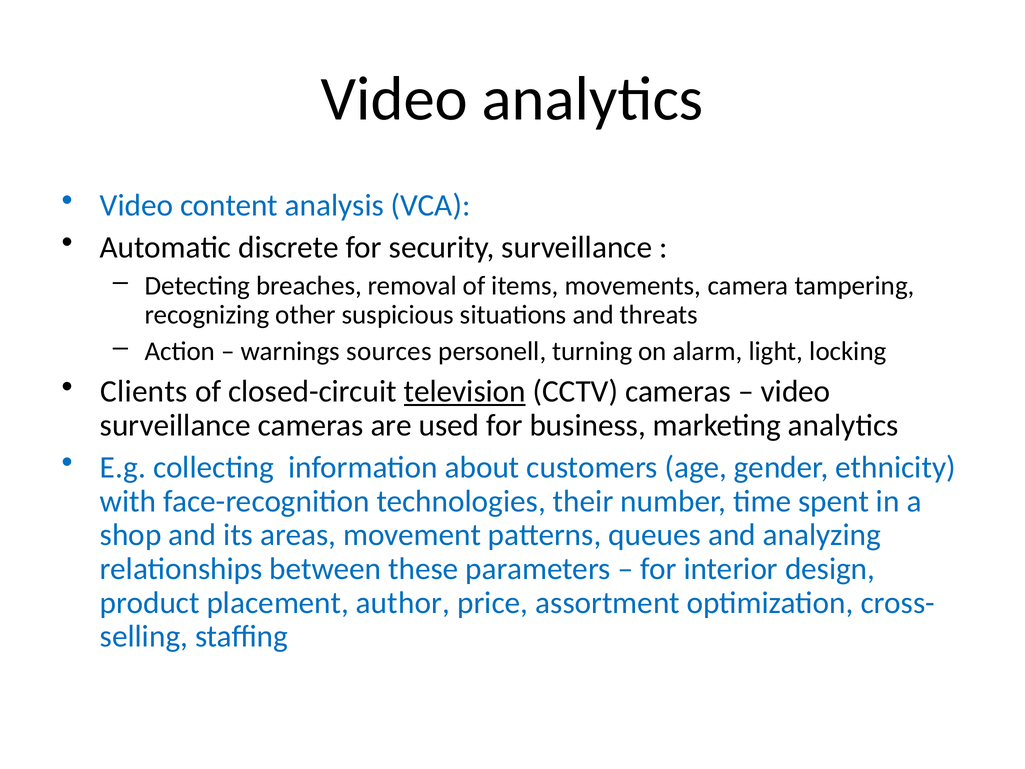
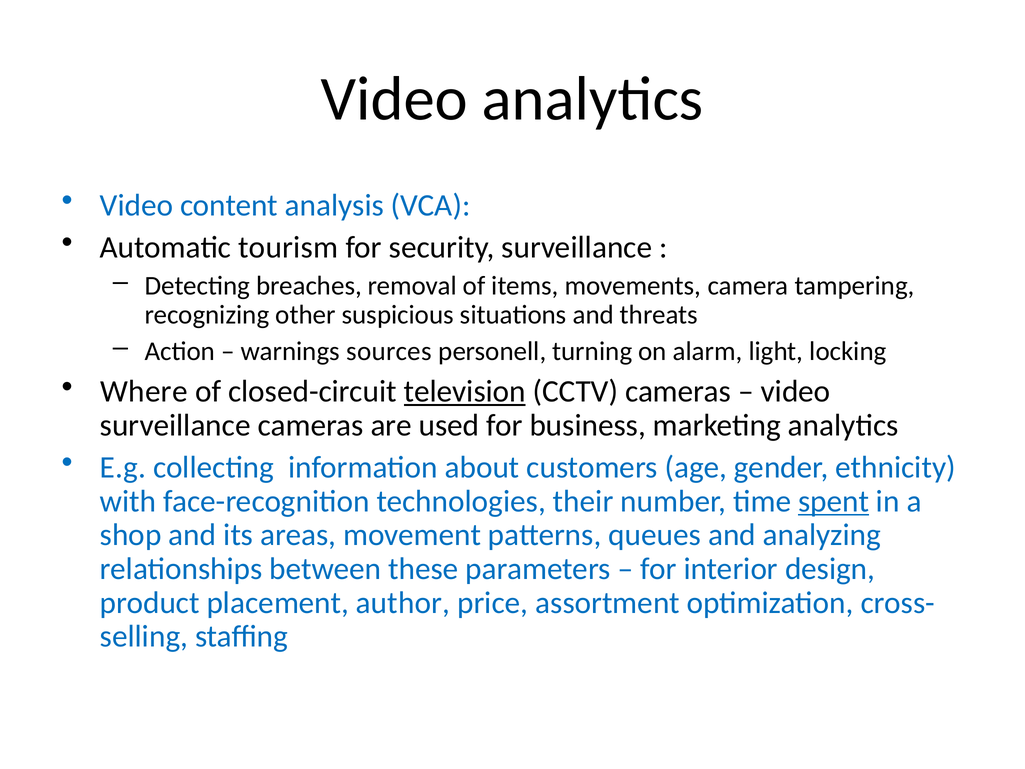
discrete: discrete -> tourism (288, 247)
Clients: Clients -> Where (144, 392)
spent underline: none -> present (834, 501)
